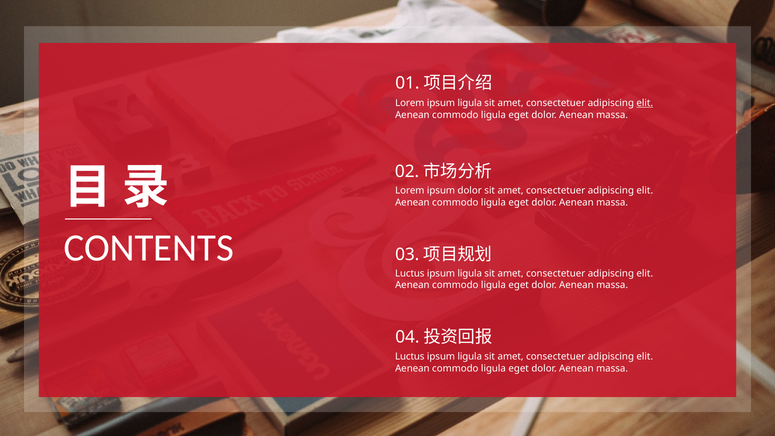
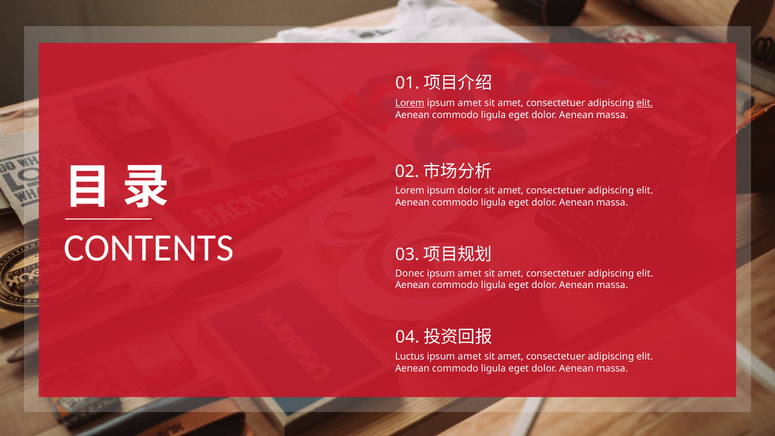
Lorem underline: none -> present (410, 103)
ligula: ligula -> amet (470, 103)
Luctus: Luctus -> Donec (410, 273)
ligula: ligula -> amet (470, 273)
ligula: ligula -> amet (470, 357)
